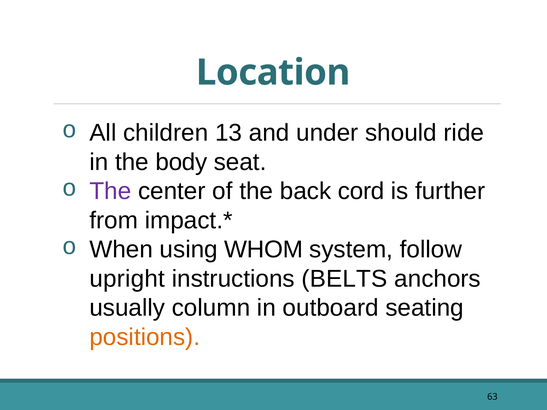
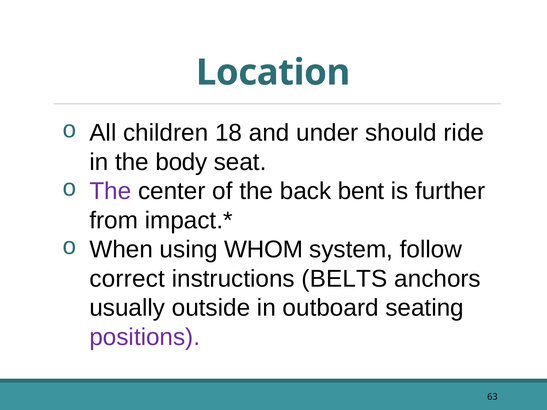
13: 13 -> 18 (229, 133)
cord: cord -> bent (361, 191)
upright: upright -> correct (127, 279)
column: column -> outside (211, 308)
positions colour: orange -> purple (145, 337)
